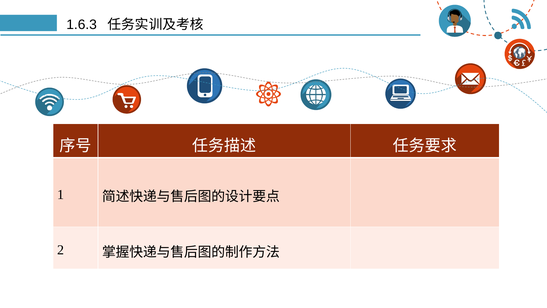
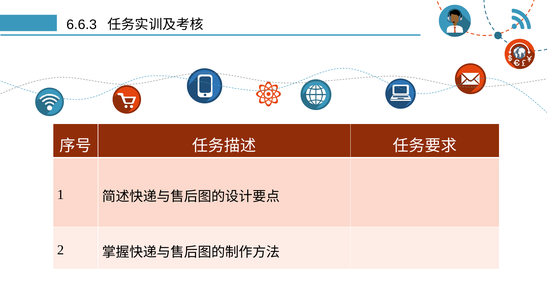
1.6.3: 1.6.3 -> 6.6.3 (82, 25)
